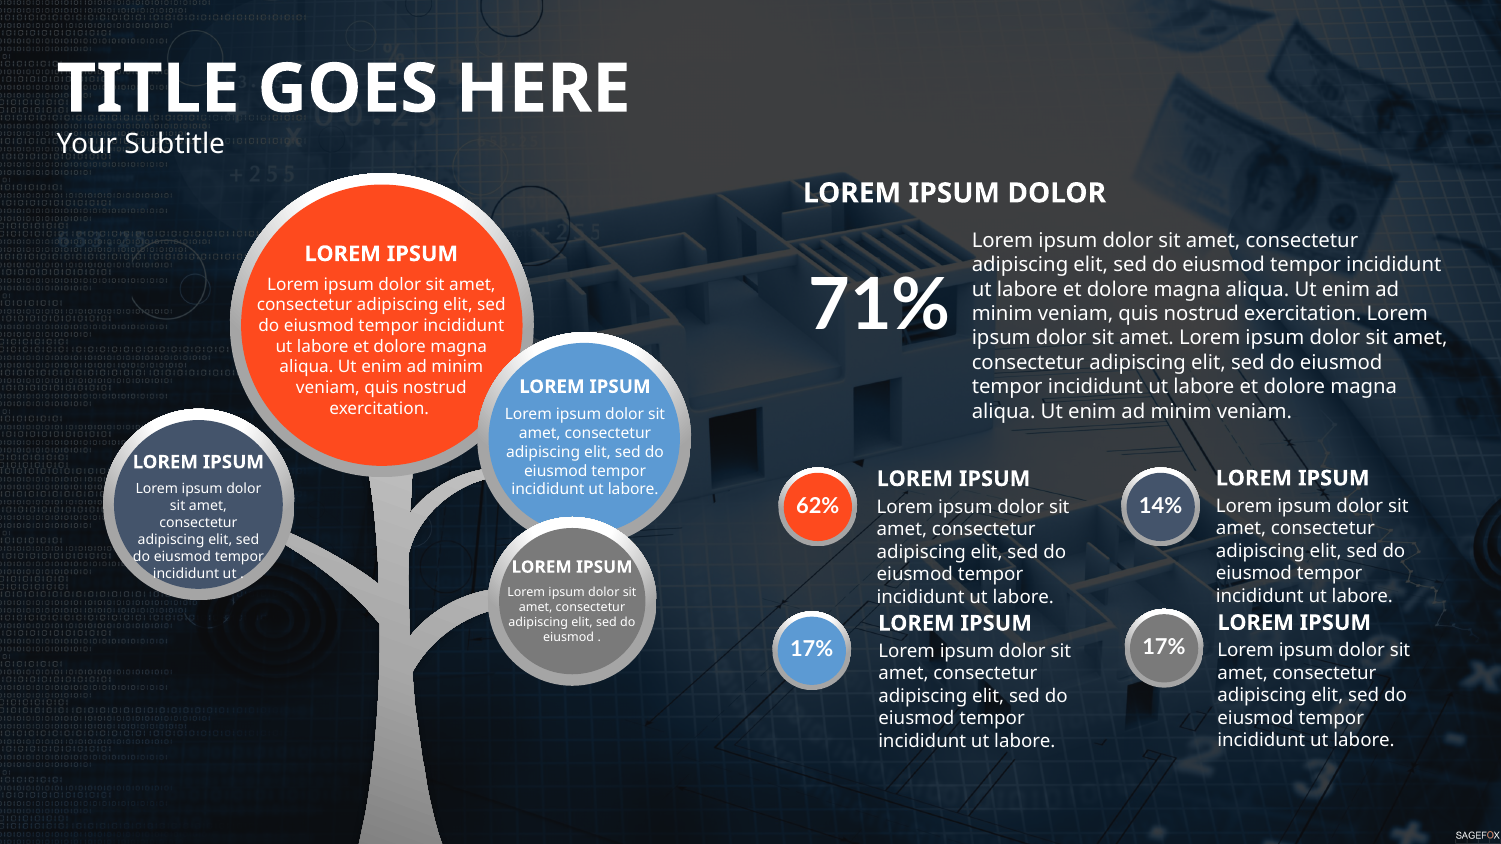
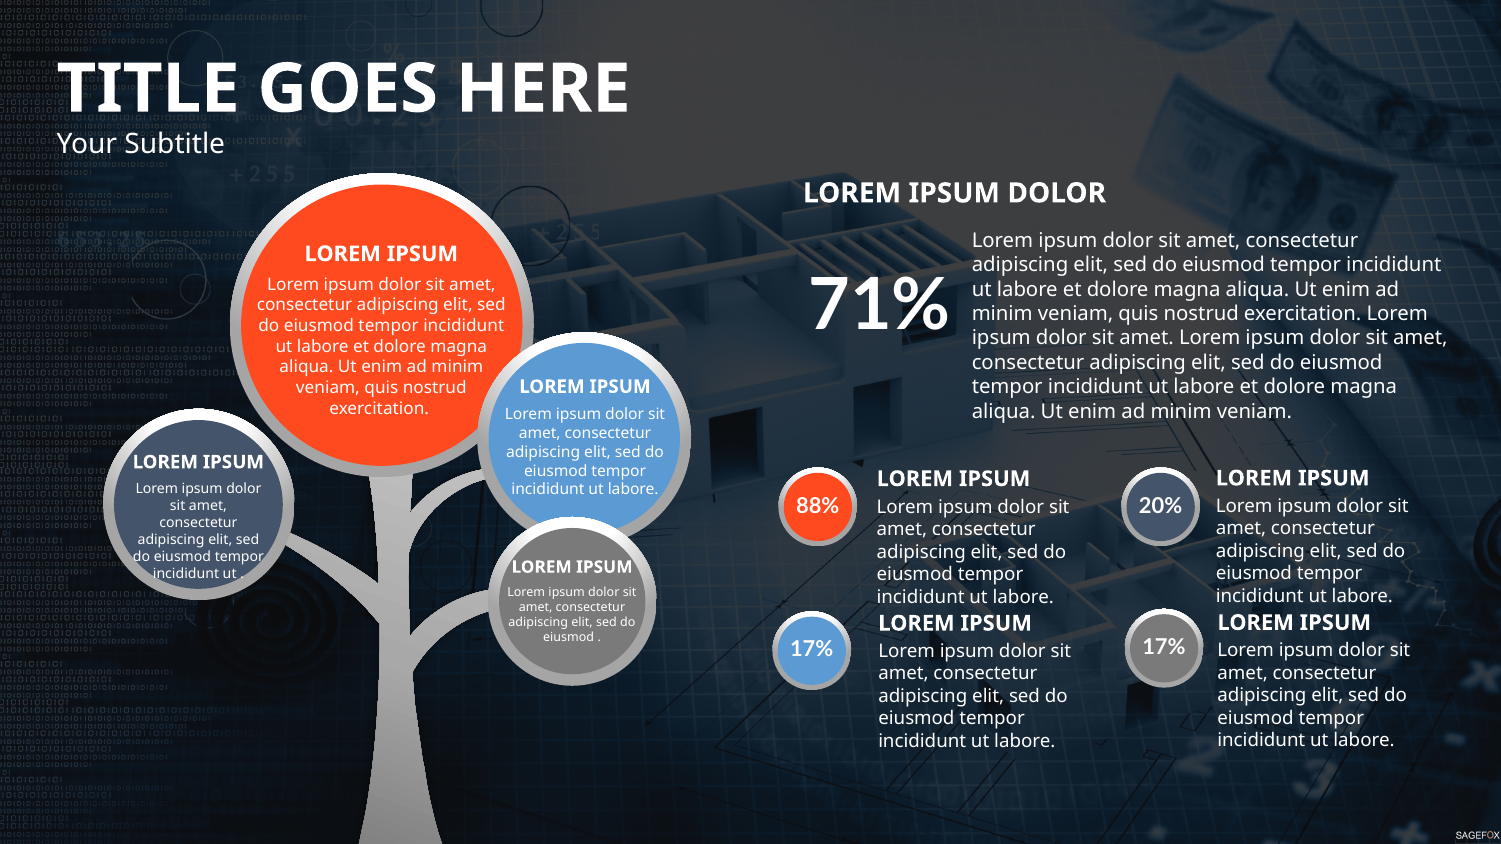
62%: 62% -> 88% (818, 506)
14%: 14% -> 20% (1161, 506)
